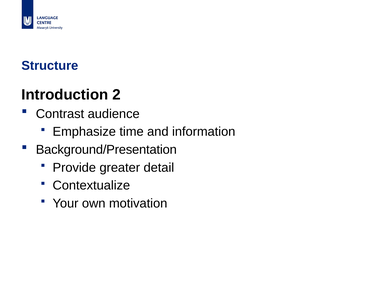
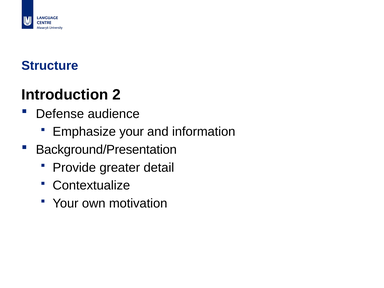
Contrast: Contrast -> Defense (60, 114)
Emphasize time: time -> your (132, 132)
